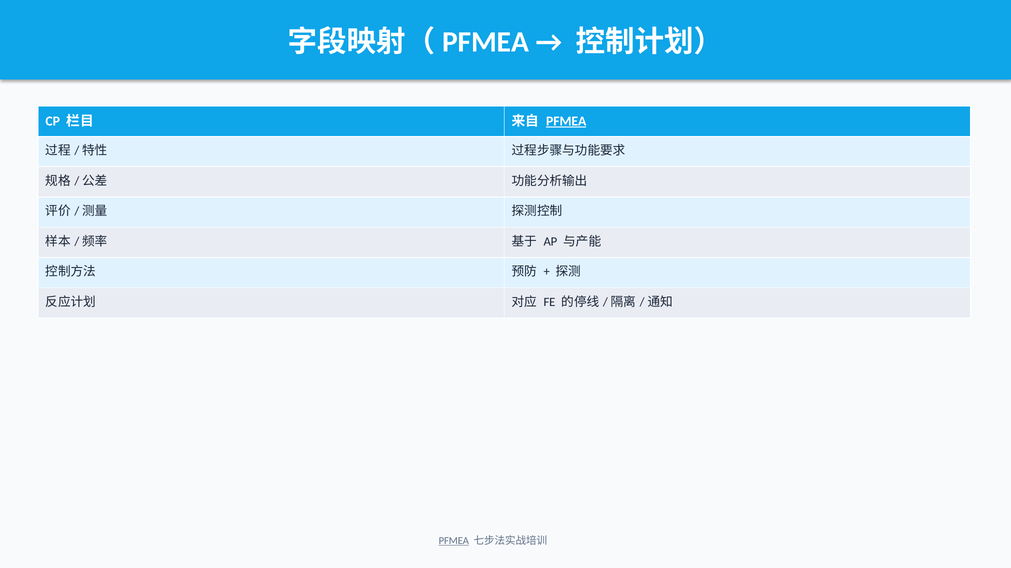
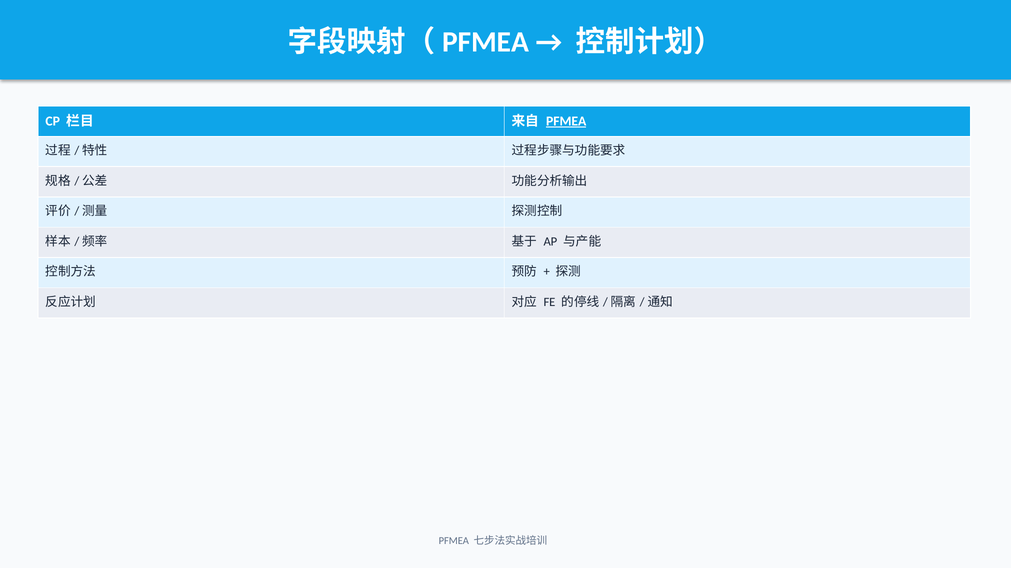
PFMEA underline: present -> none (454, 542)
